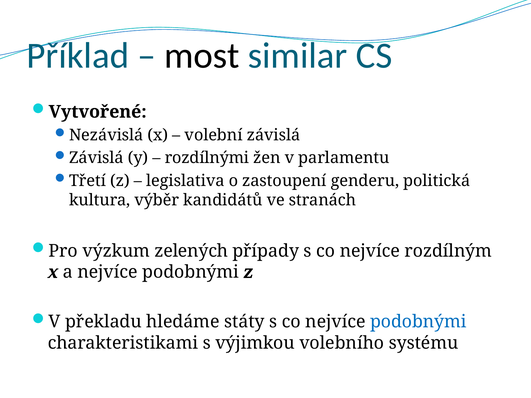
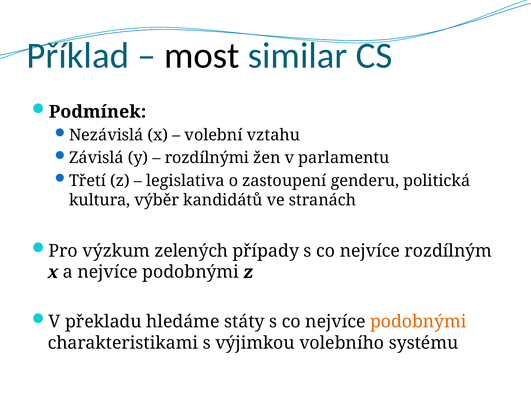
Vytvořené: Vytvořené -> Podmínek (98, 112)
volební závislá: závislá -> vztahu (273, 135)
podobnými colour: blue -> orange (418, 322)
